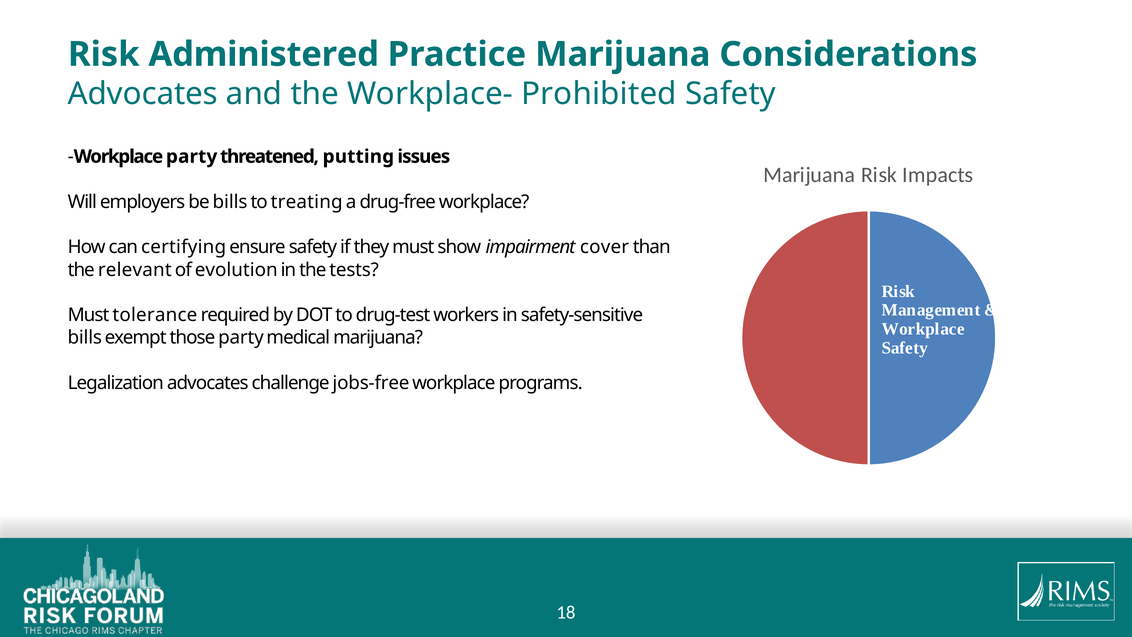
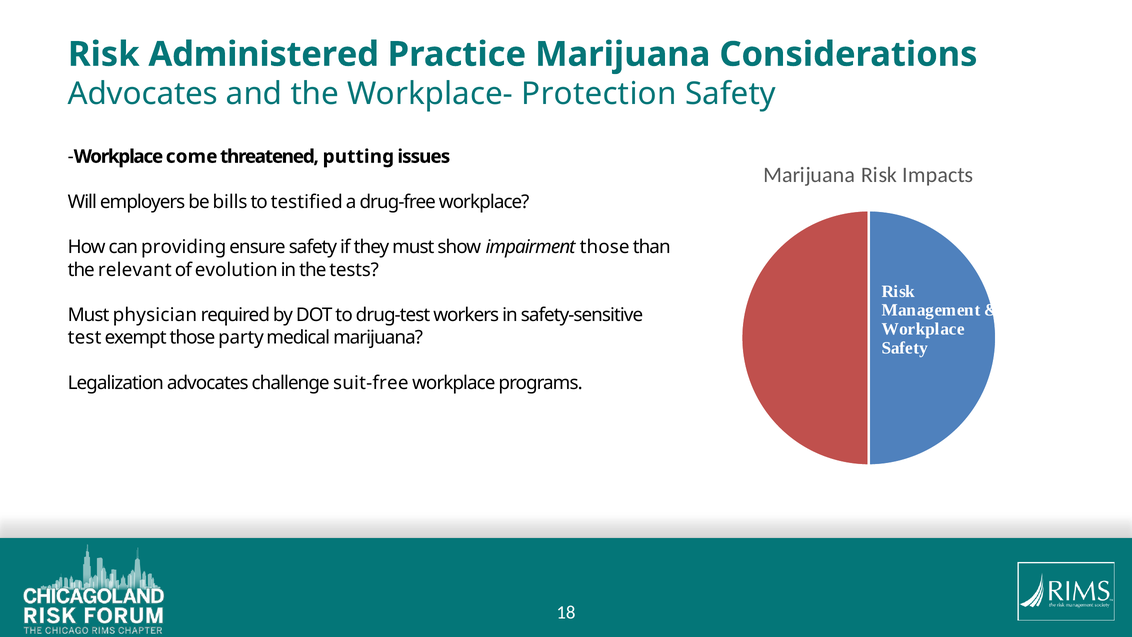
Prohibited: Prohibited -> Protection (599, 94)
Workplace party: party -> come (192, 156)
treating: treating -> testified (307, 202)
certifying: certifying -> providing (184, 247)
impairment cover: cover -> those (605, 247)
tolerance: tolerance -> physician (155, 315)
bills: bills -> test (85, 338)
jobs-free: jobs-free -> suit-free (371, 383)
